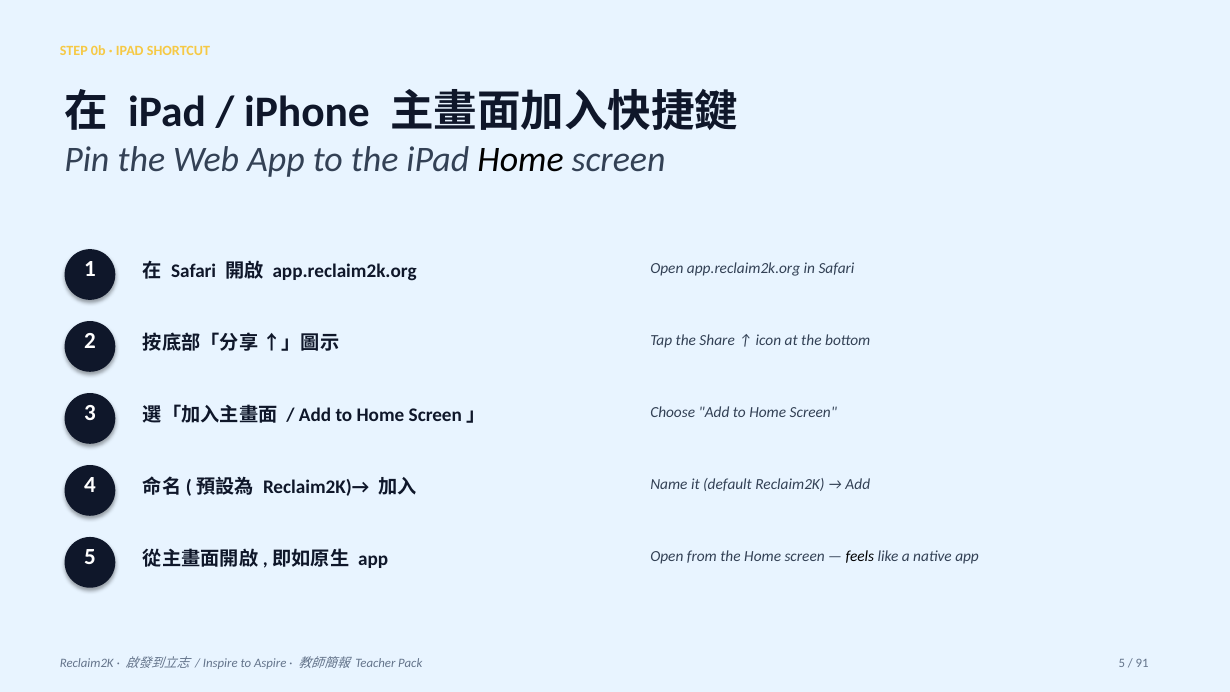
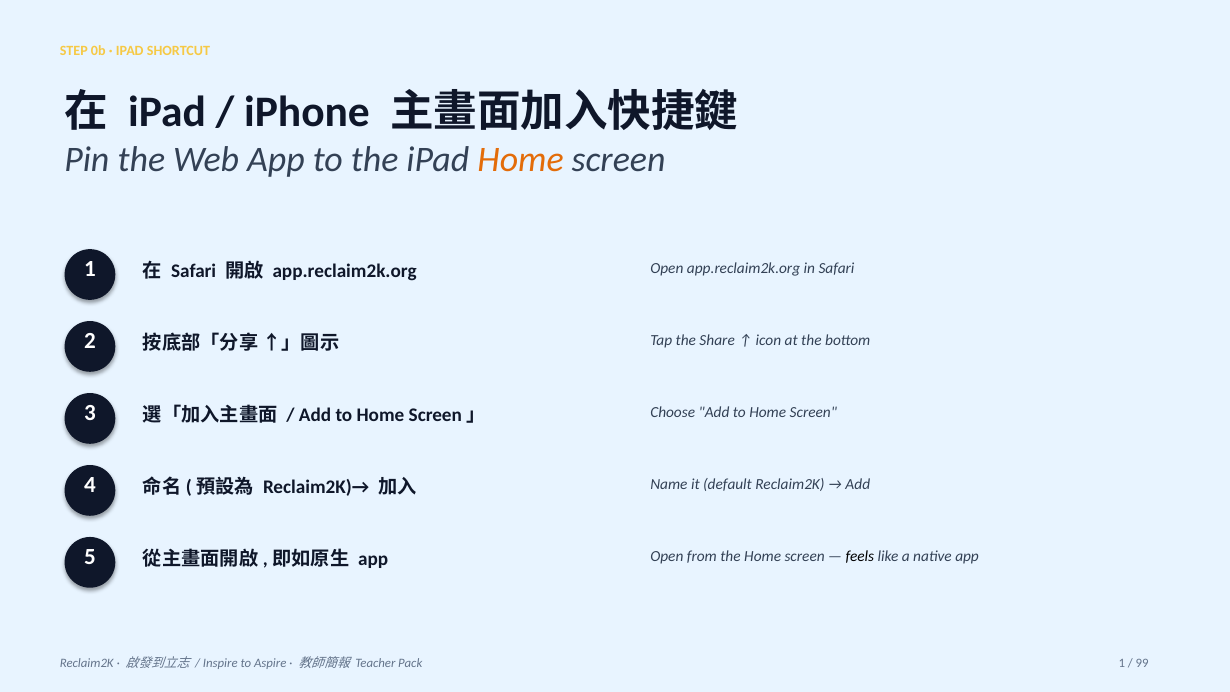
Home colour: black -> orange (521, 159)
Pack 5: 5 -> 1 (1122, 663)
91: 91 -> 99 (1142, 663)
